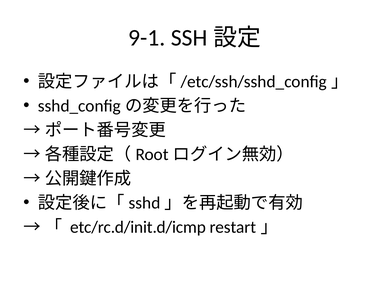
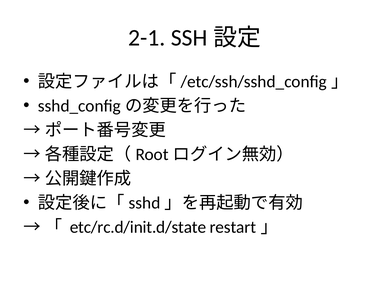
9-1: 9-1 -> 2-1 (147, 38)
etc/rc.d/init.d/icmp: etc/rc.d/init.d/icmp -> etc/rc.d/init.d/state (138, 227)
